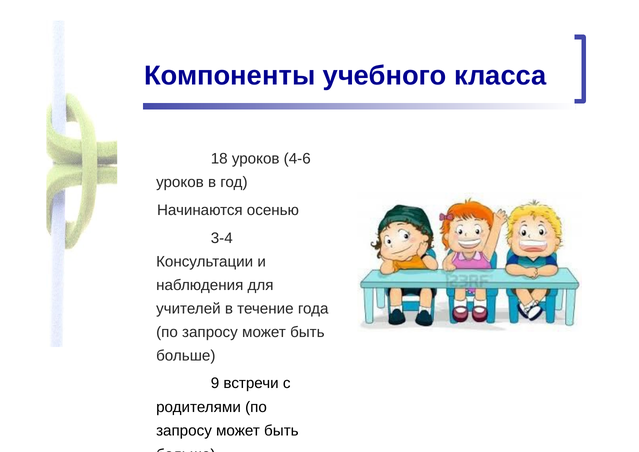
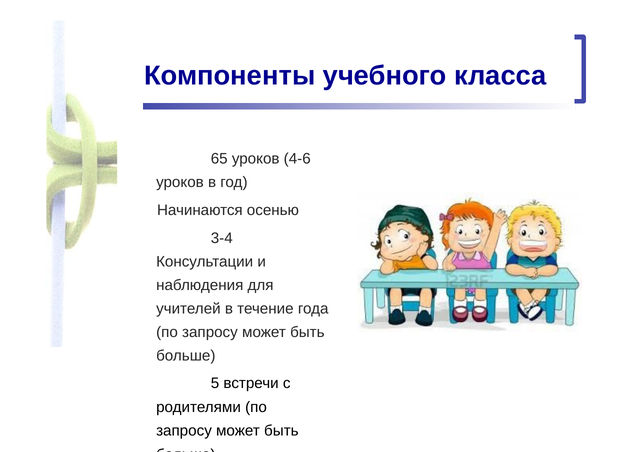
18: 18 -> 65 (219, 158)
9: 9 -> 5 (215, 383)
